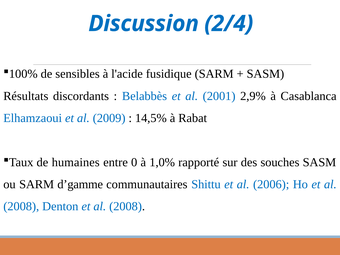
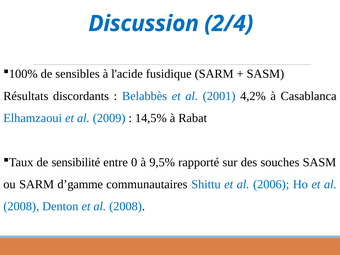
2,9%: 2,9% -> 4,2% (253, 96)
humaines: humaines -> sensibilité (76, 162)
1,0%: 1,0% -> 9,5% (162, 162)
